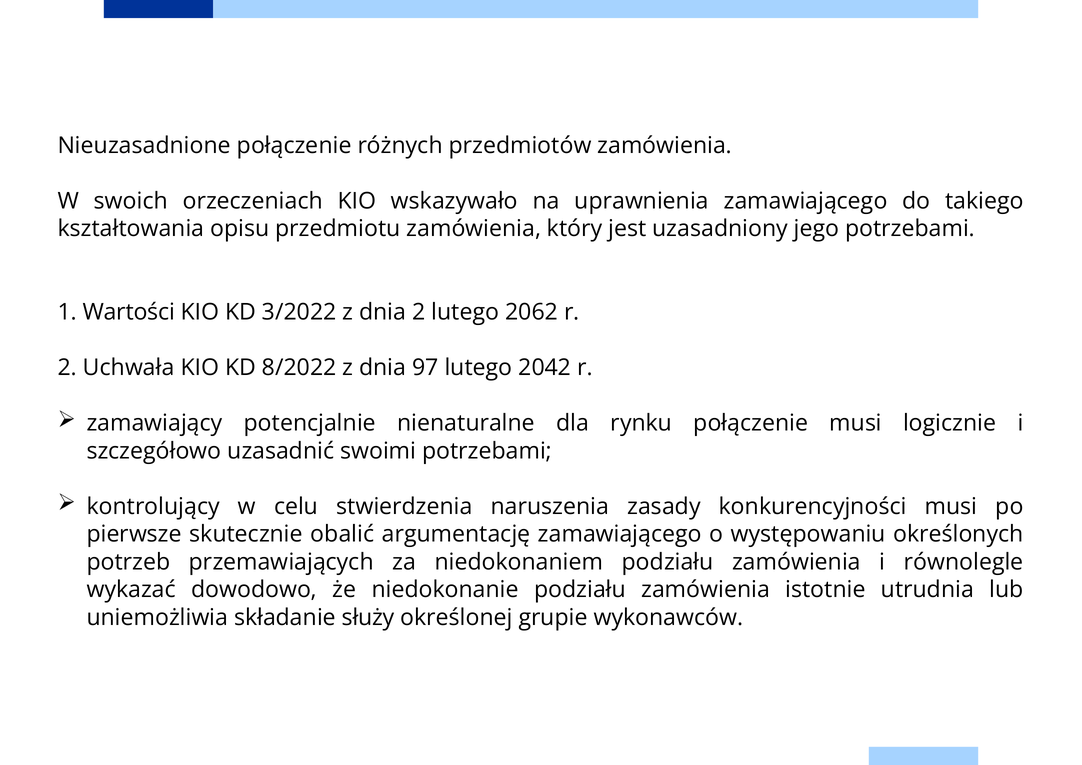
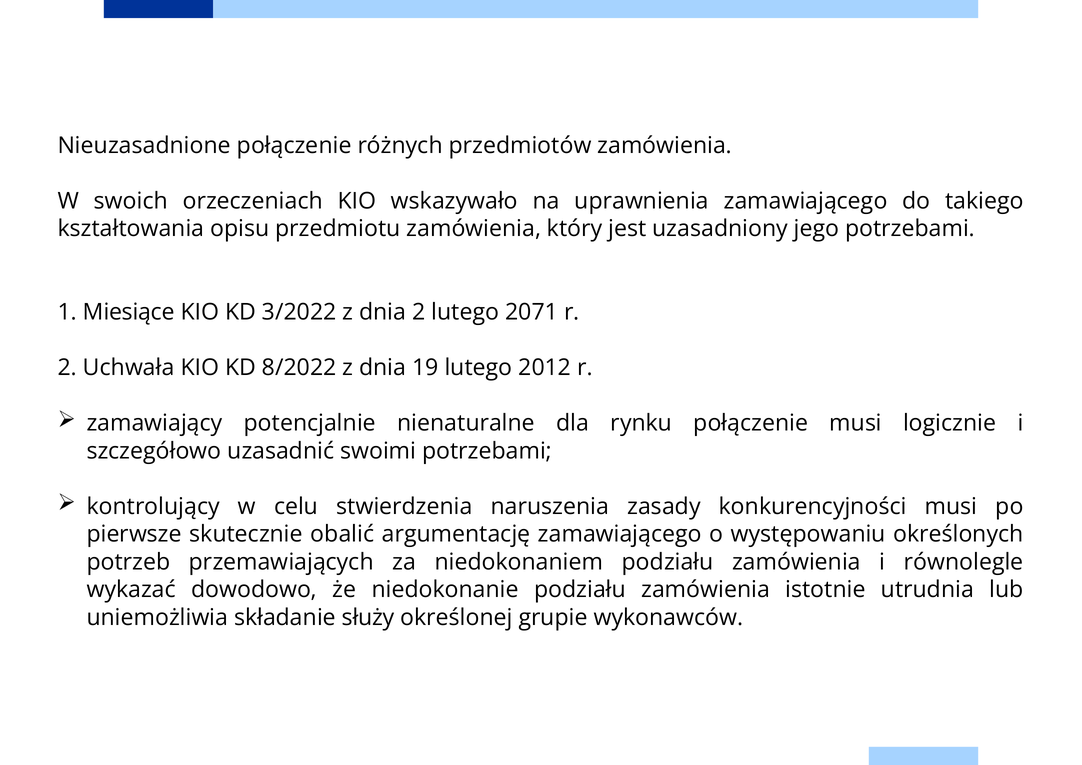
Wartości: Wartości -> Miesiące (129, 312)
2062: 2062 -> 2071 (532, 312)
97: 97 -> 19 (425, 368)
2042: 2042 -> 2012 (545, 368)
